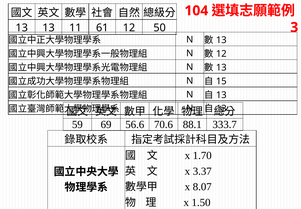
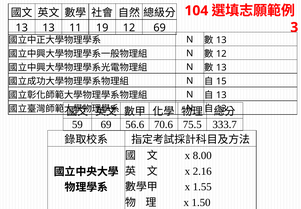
61: 61 -> 19 (102, 28)
12 50: 50 -> 69 (160, 28)
88.1: 88.1 -> 75.5 (192, 124)
1.70: 1.70 -> 8.00 (202, 155)
3.37: 3.37 -> 2.16 (202, 171)
8.07: 8.07 -> 1.55 (202, 186)
